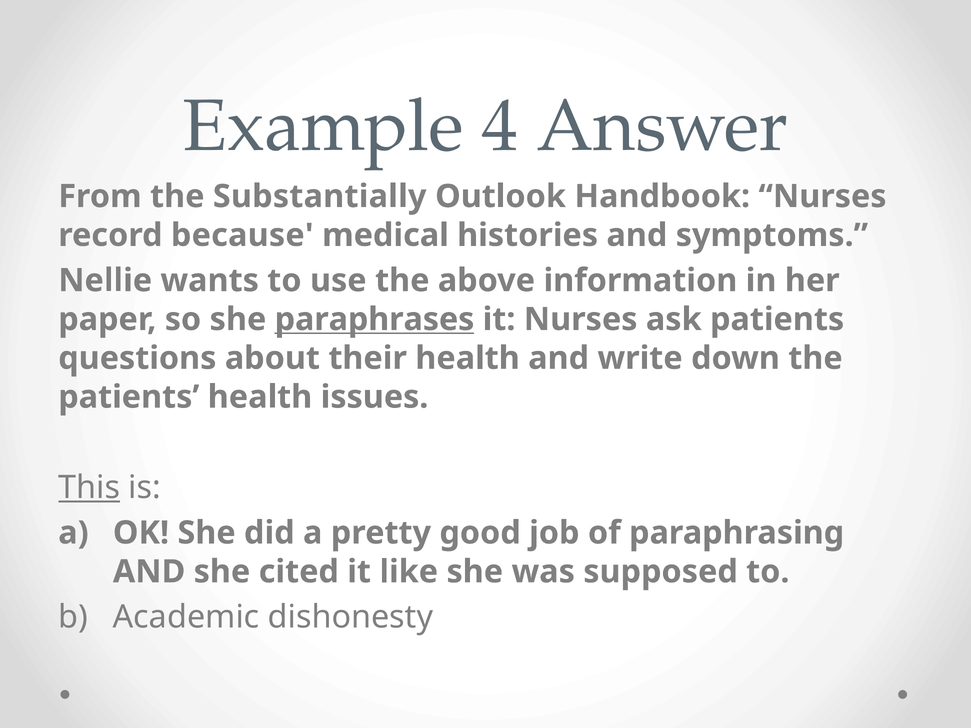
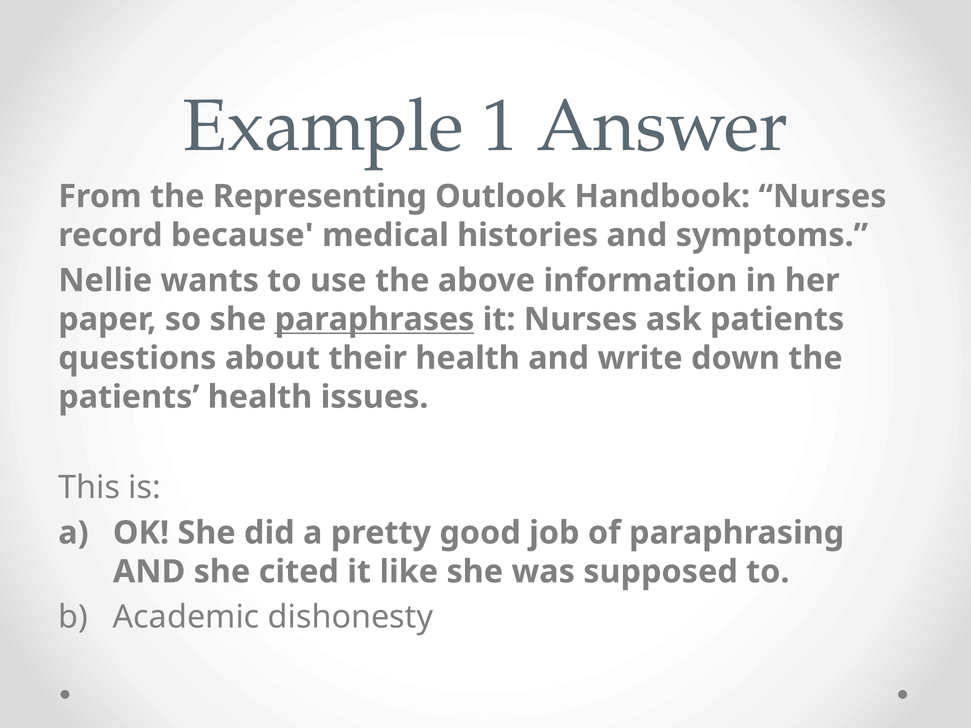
4: 4 -> 1 (500, 126)
Substantially: Substantially -> Representing (320, 196)
This underline: present -> none (89, 488)
